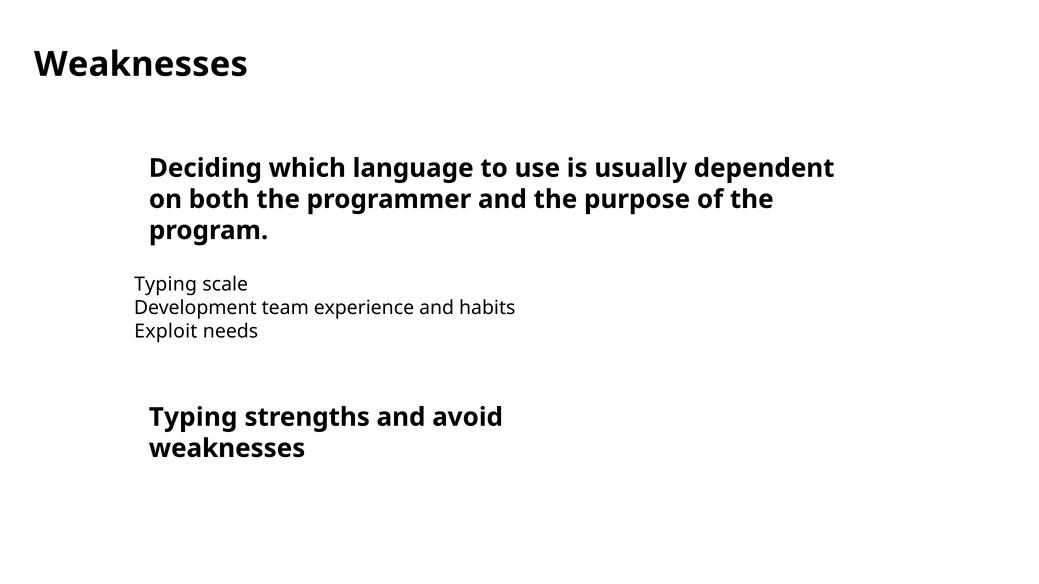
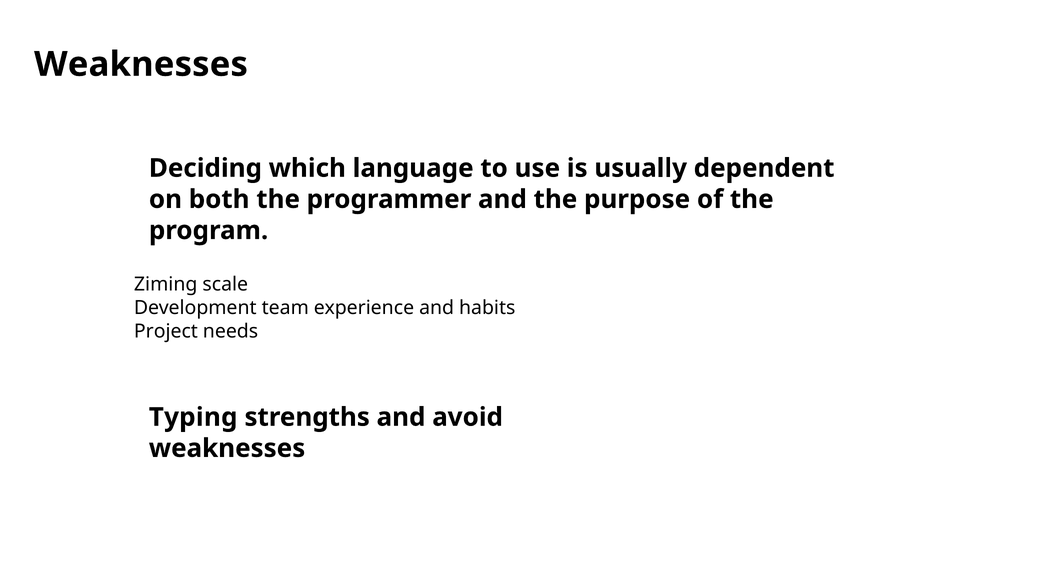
Typing: Typing -> Ziming (166, 285)
Exploit: Exploit -> Project (166, 331)
